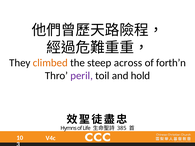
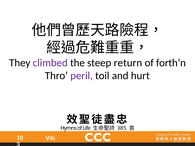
climbed colour: orange -> purple (50, 63)
across: across -> return (128, 63)
hold: hold -> hurt (140, 76)
